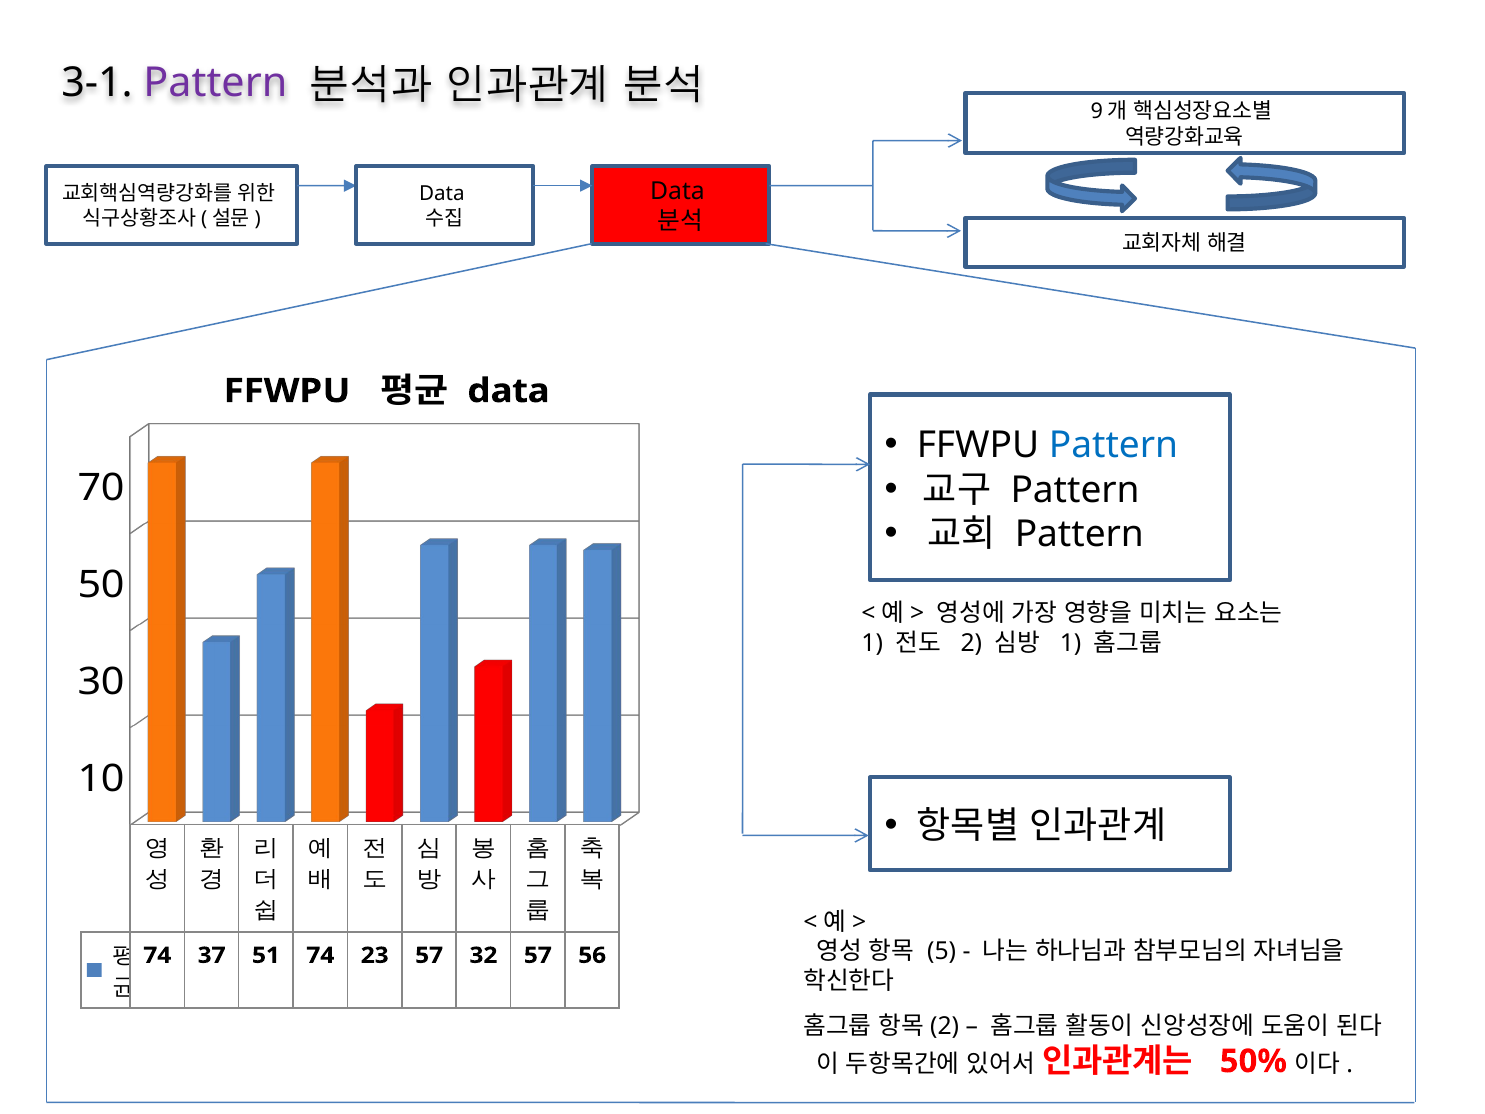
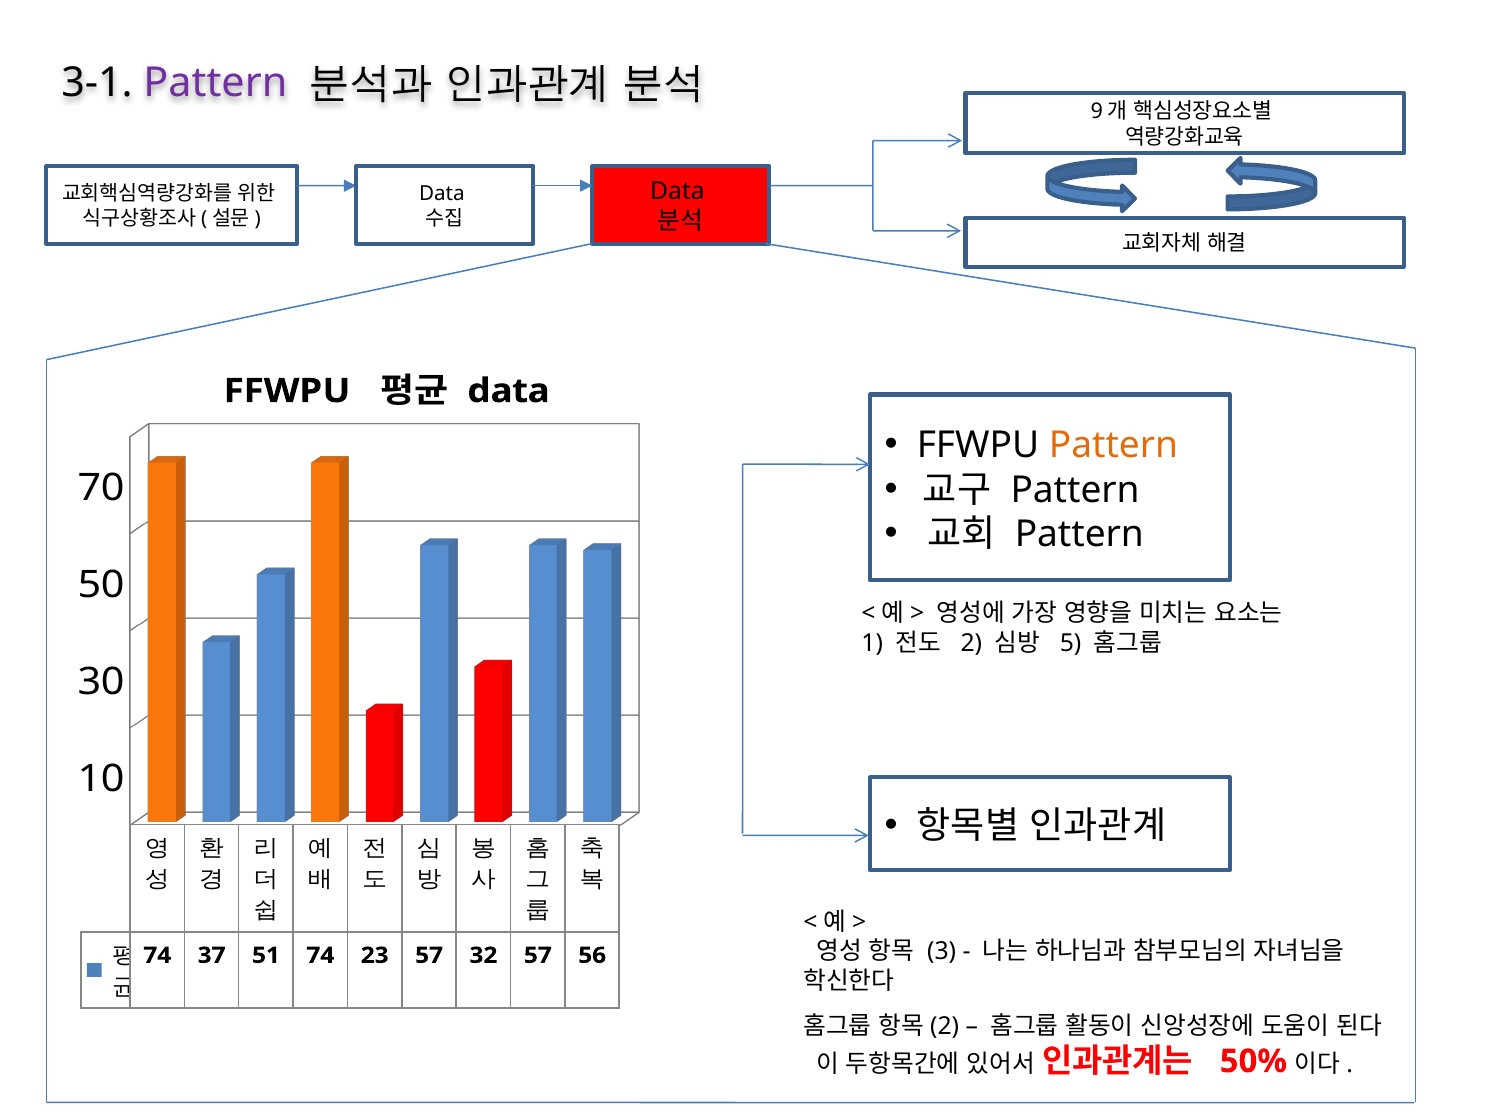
Pattern colour: blue -> orange (1113, 445)
1: 1 -> 5 (1071, 643)
5: 5 -> 3 (942, 952)
